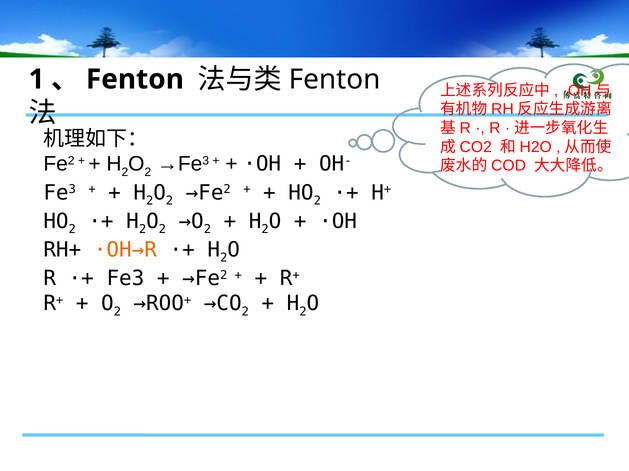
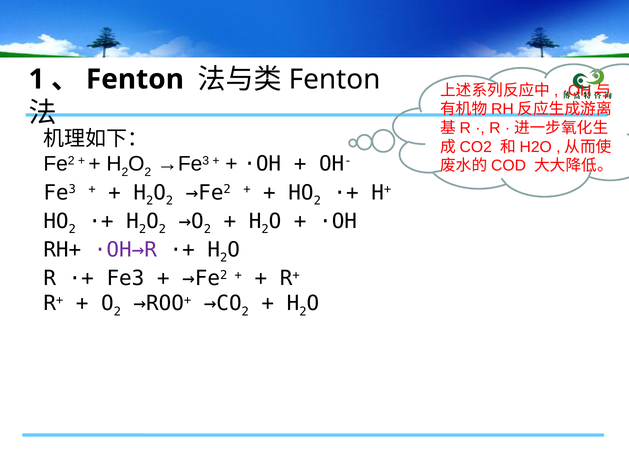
·OH→R colour: orange -> purple (125, 250)
